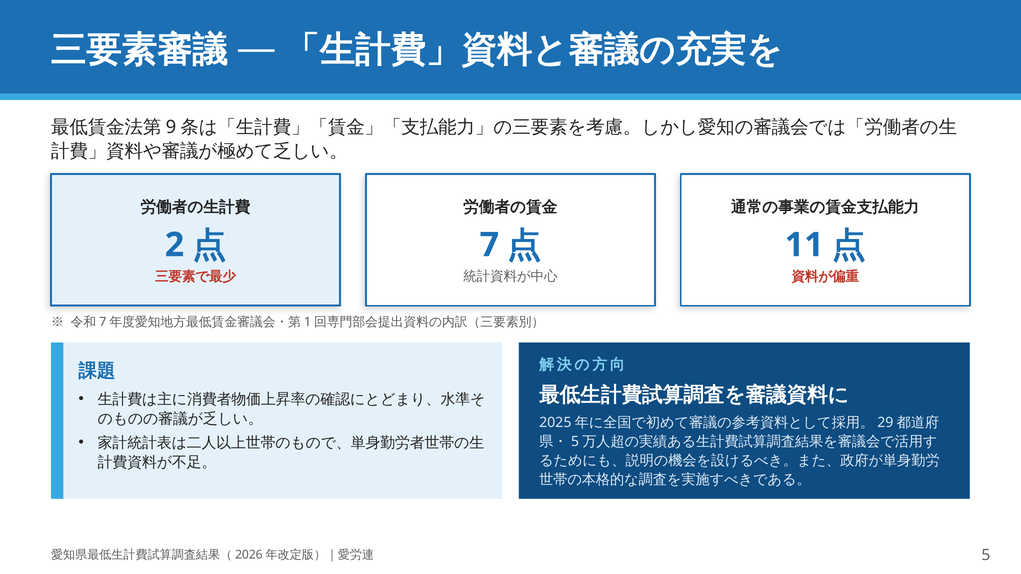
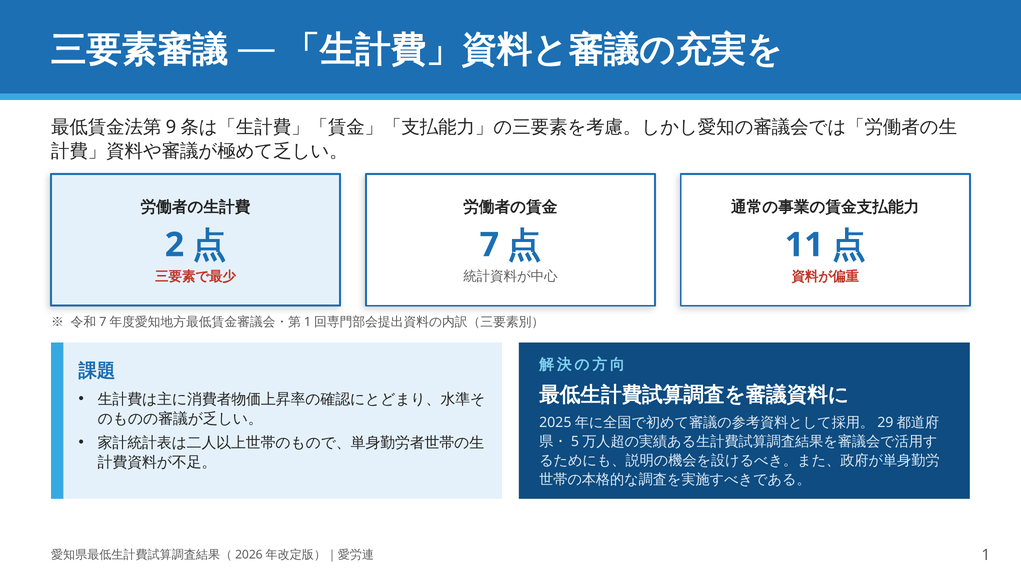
5: 5 -> 1 (986, 555)
